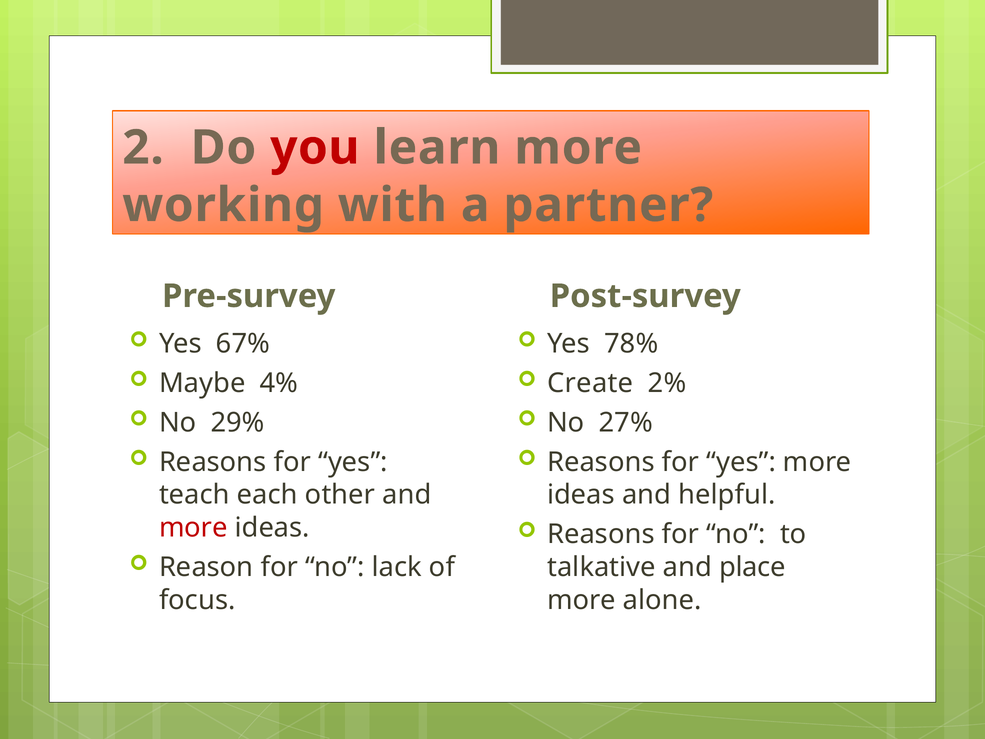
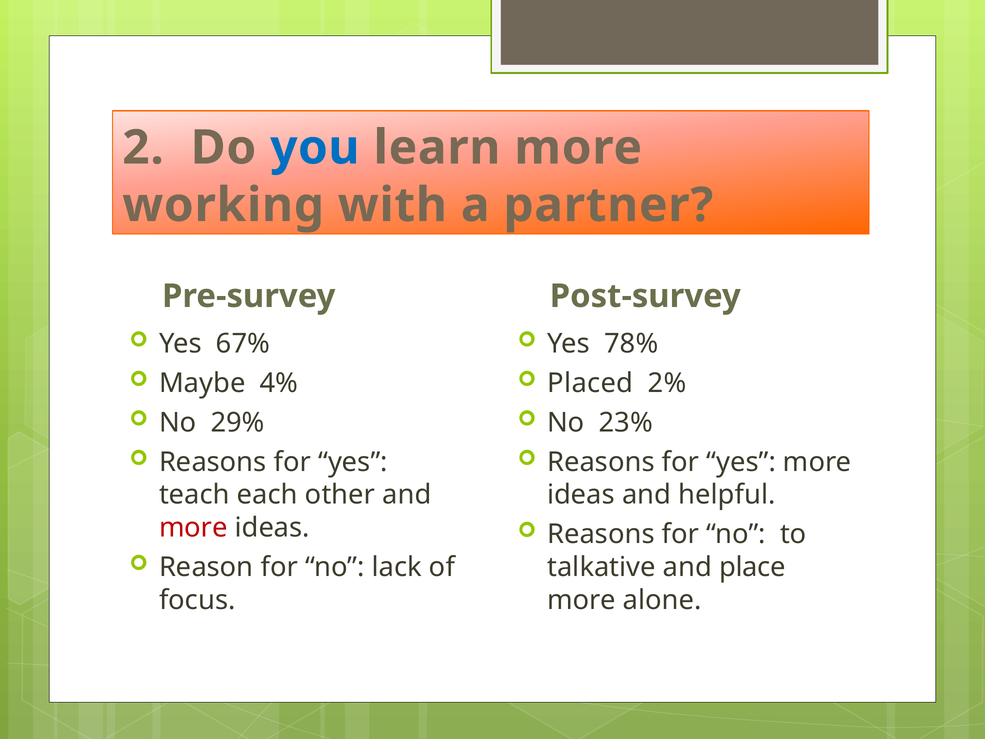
you colour: red -> blue (315, 148)
Create: Create -> Placed (590, 383)
27%: 27% -> 23% (626, 423)
